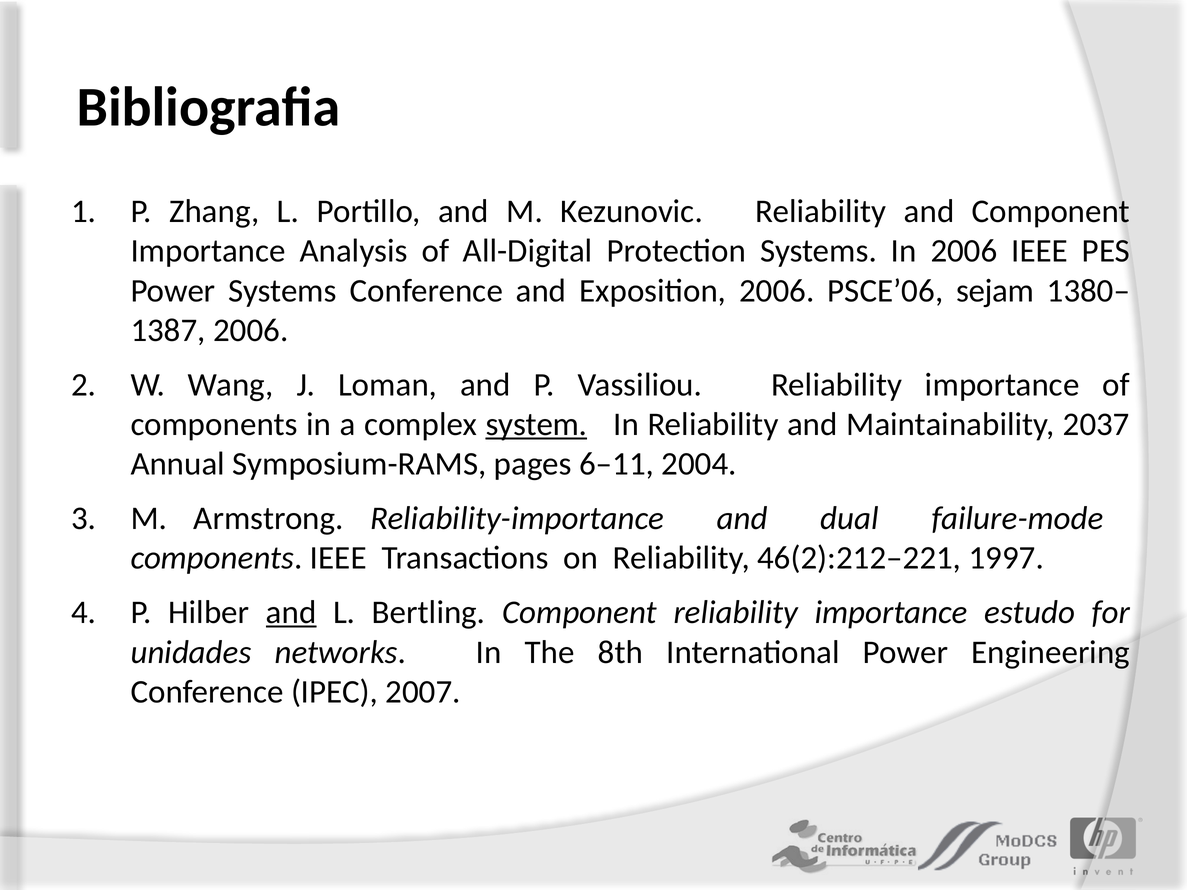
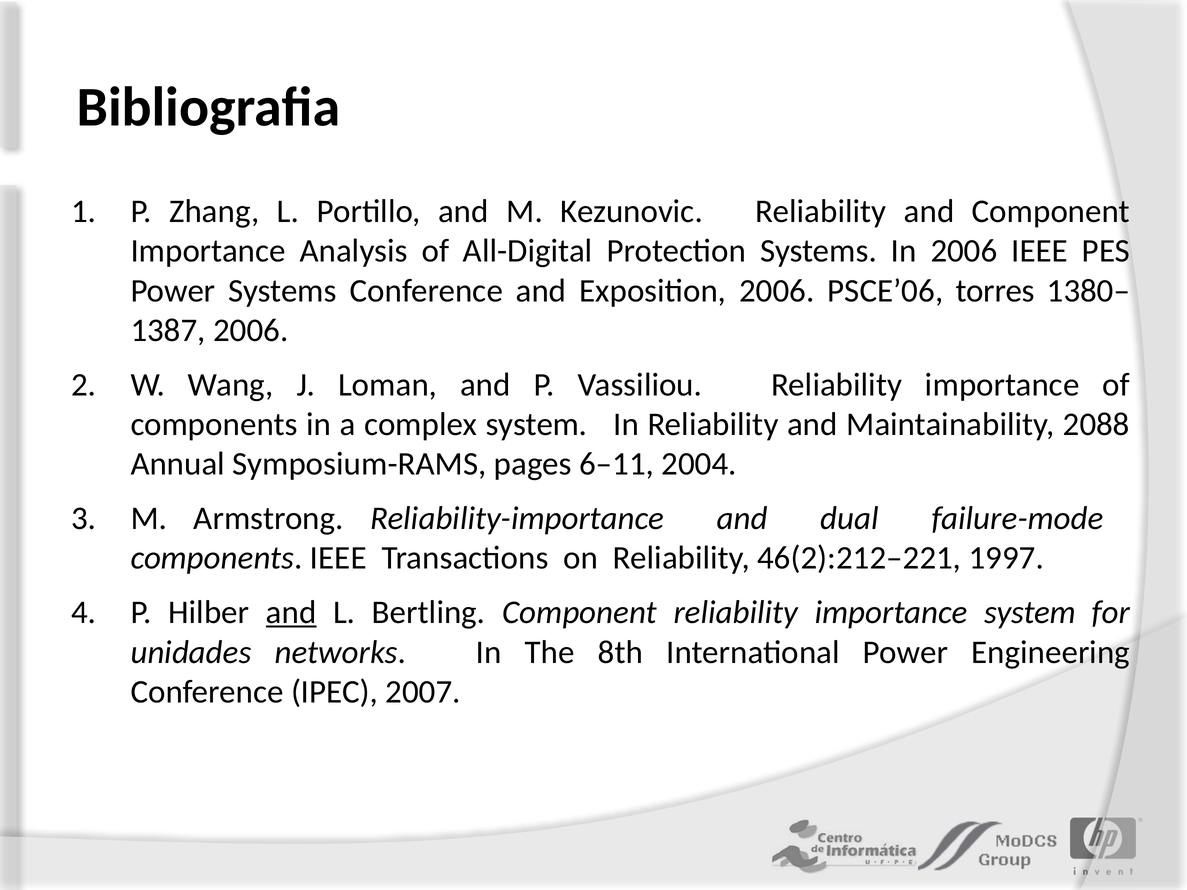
sejam: sejam -> torres (995, 291)
system underline: present -> none (537, 424)
2037: 2037 -> 2088 (1096, 424)
importance estudo: estudo -> system (1030, 613)
